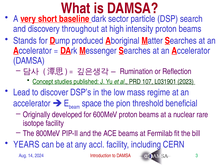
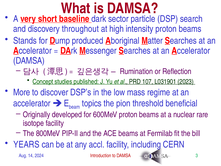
Lead: Lead -> More (22, 92)
space: space -> topics (92, 103)
